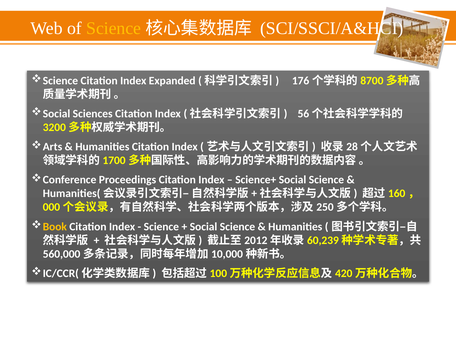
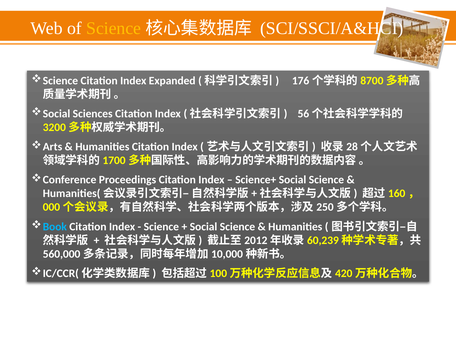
Book colour: yellow -> light blue (55, 227)
